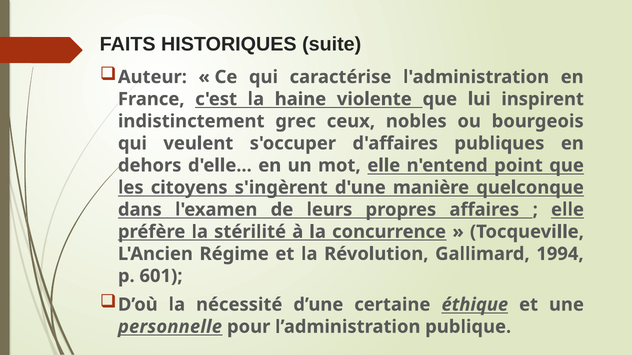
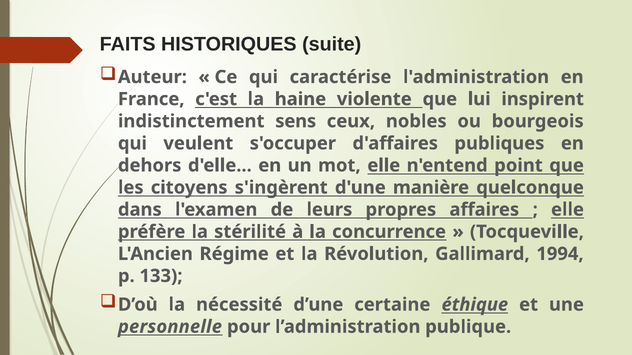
grec: grec -> sens (296, 121)
601: 601 -> 133 (161, 276)
